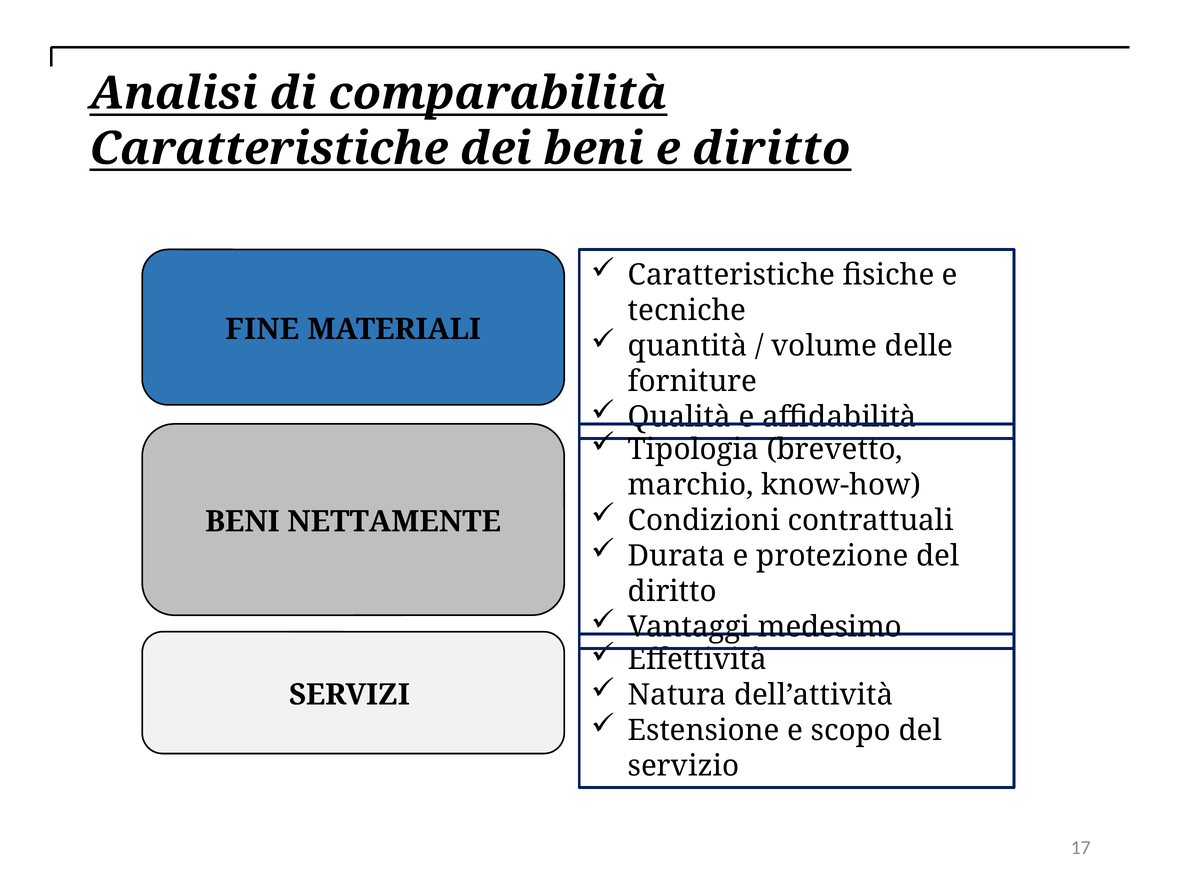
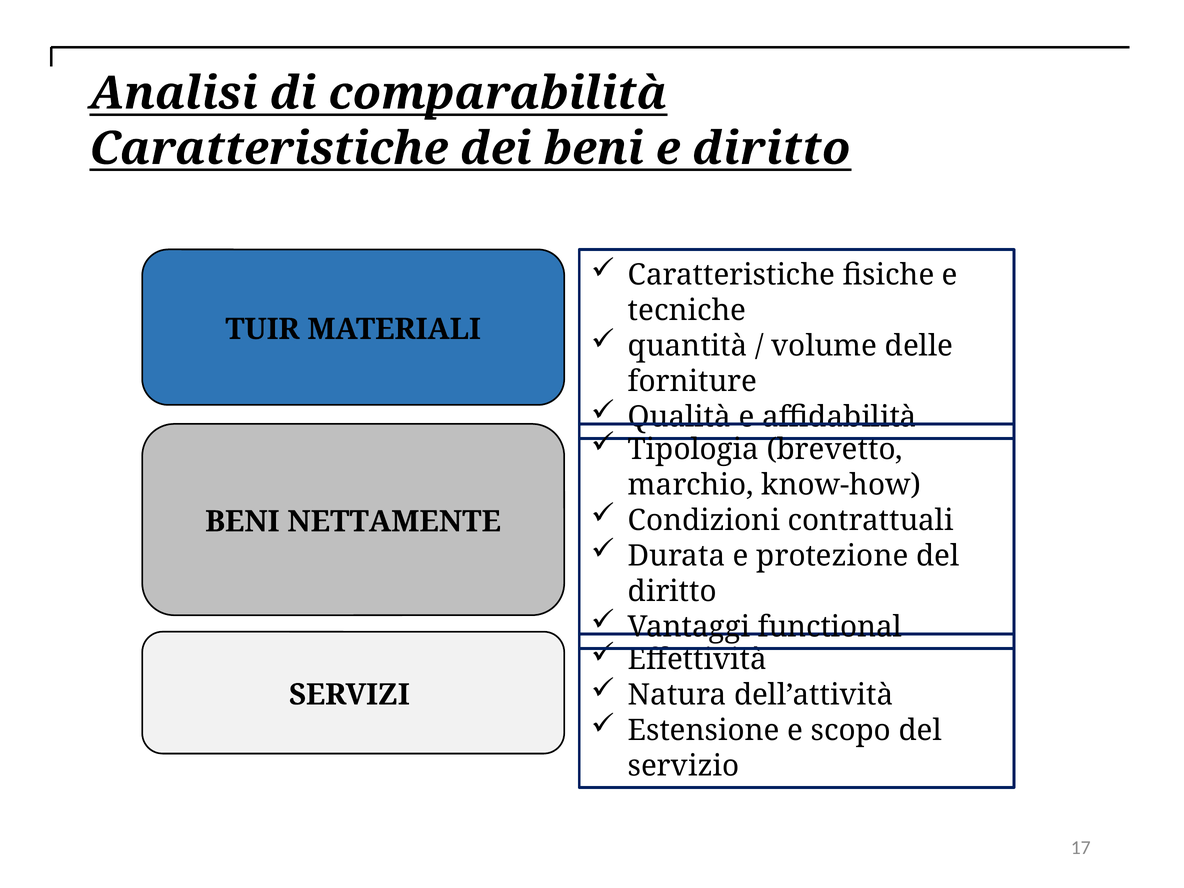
FINE: FINE -> TUIR (262, 329)
medesimo: medesimo -> functional (830, 627)
